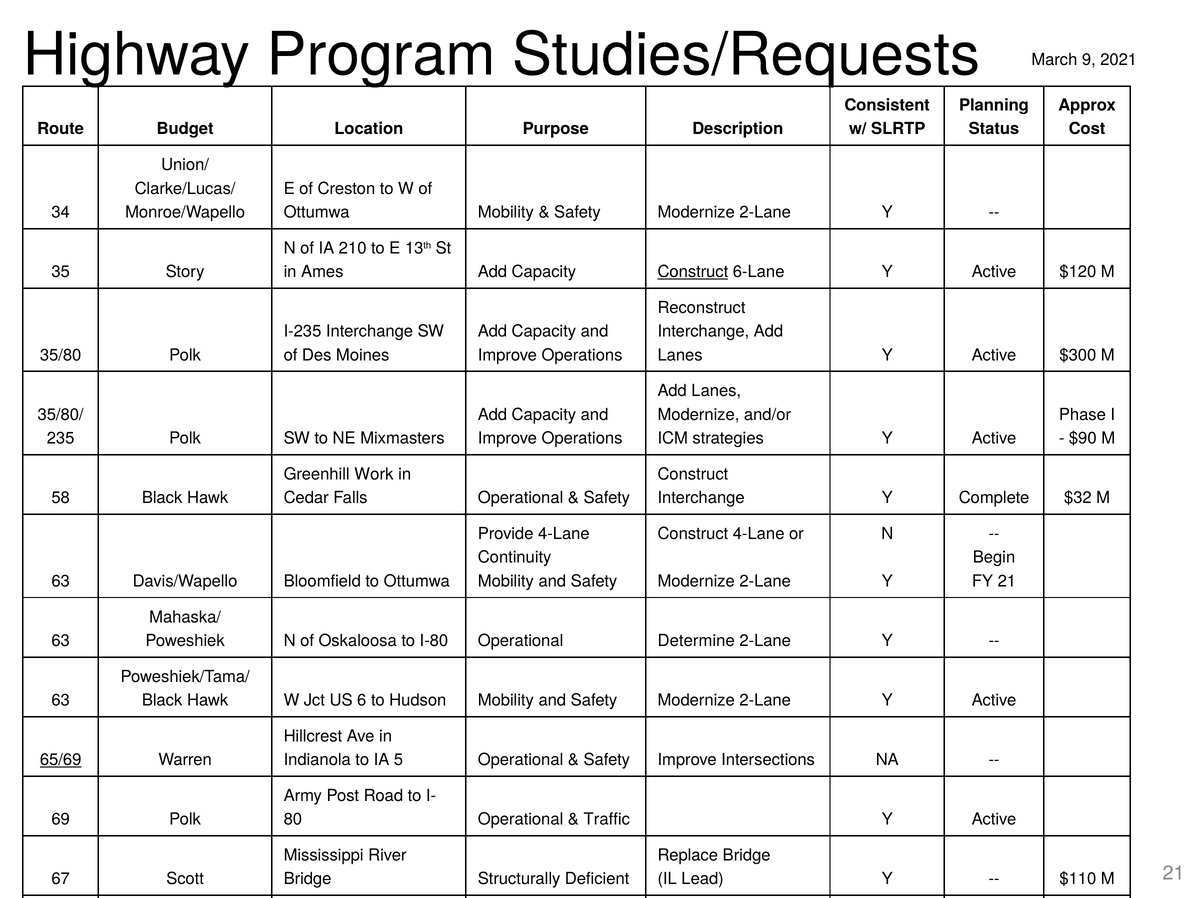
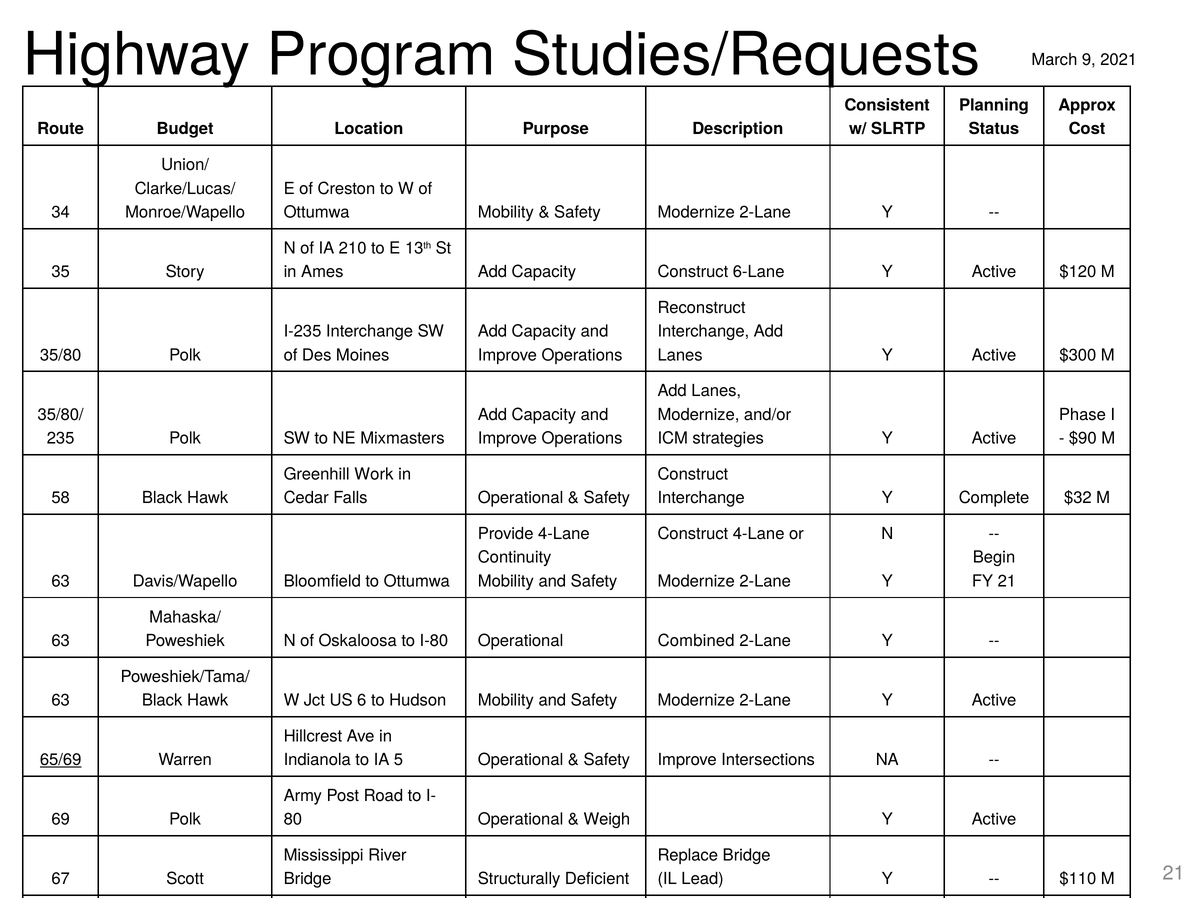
Construct underline: present -> none (693, 272)
Determine: Determine -> Combined (696, 641)
Traffic: Traffic -> Weigh (607, 819)
